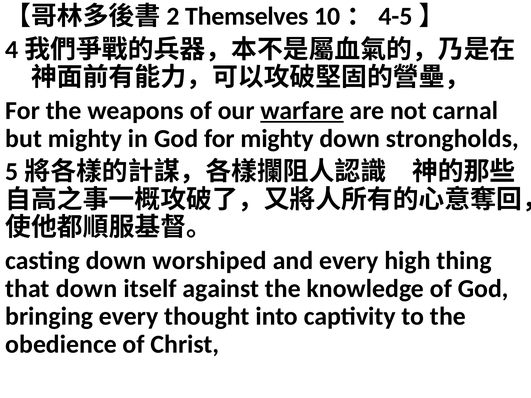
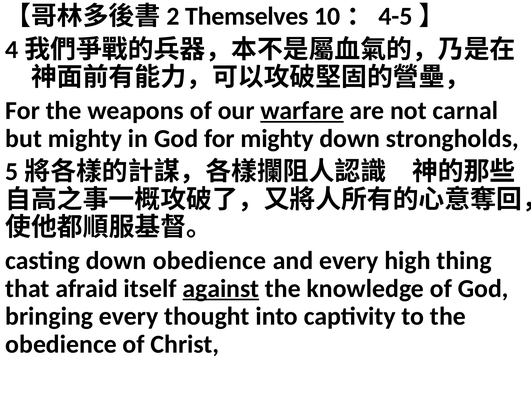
down worshiped: worshiped -> obedience (210, 261)
that down: down -> afraid (87, 289)
against underline: none -> present (221, 289)
